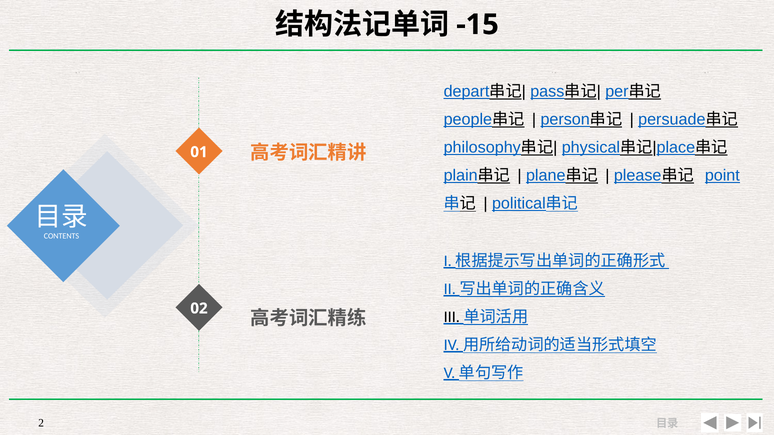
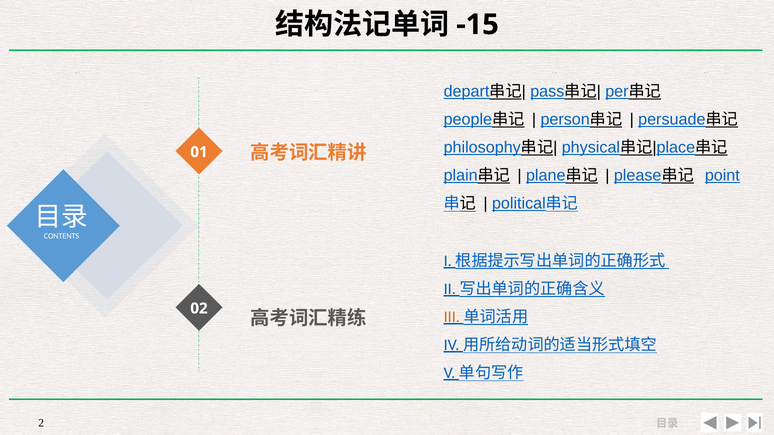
III colour: black -> orange (452, 317)
